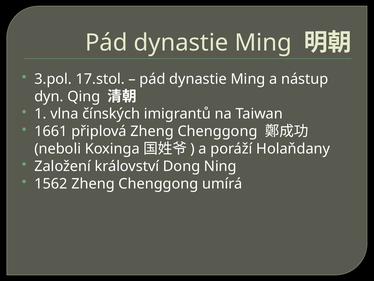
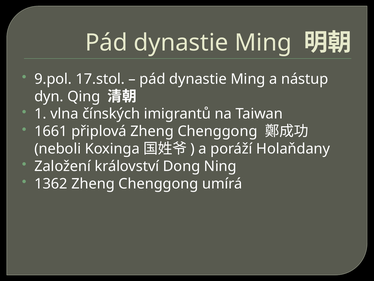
3.pol: 3.pol -> 9.pol (53, 79)
1562: 1562 -> 1362 (51, 183)
